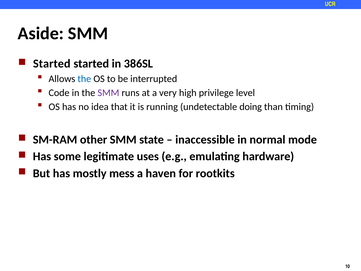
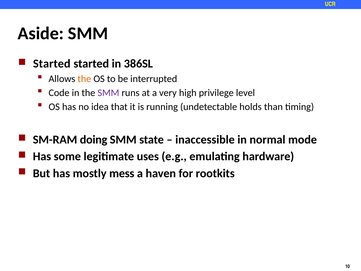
the colour: blue -> orange (84, 79)
doing: doing -> holds (251, 107)
other: other -> doing (94, 139)
